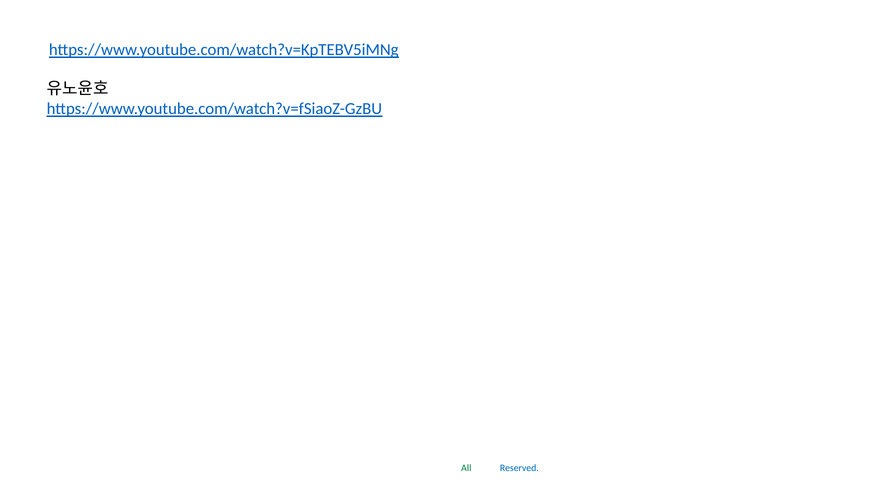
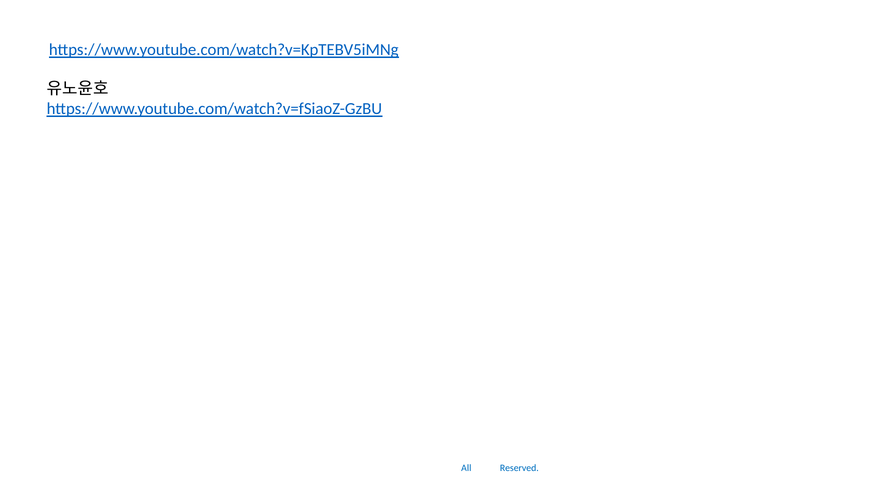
All colour: green -> blue (466, 468)
